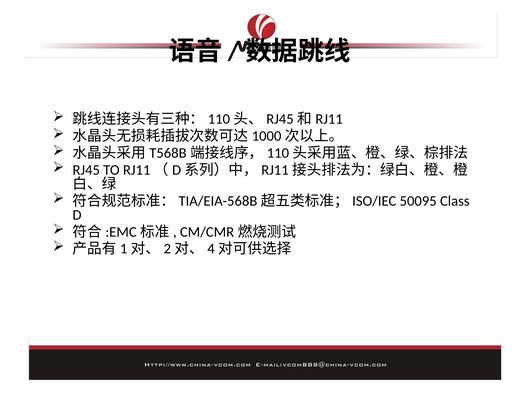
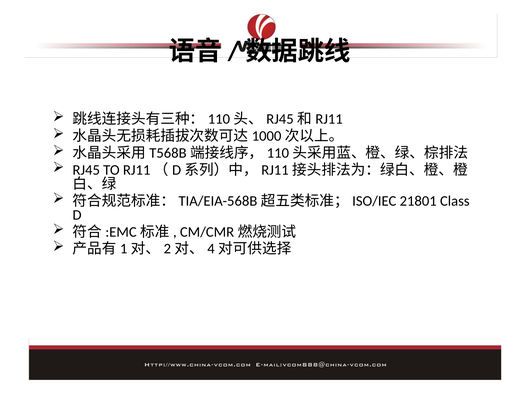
50095: 50095 -> 21801 (418, 201)
